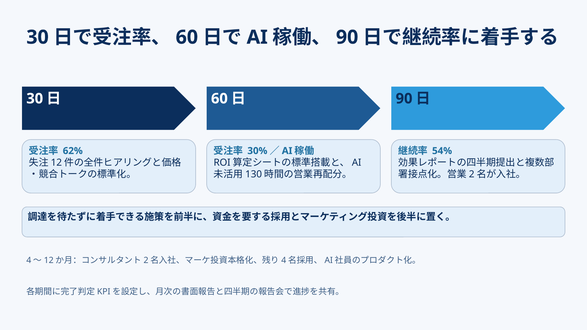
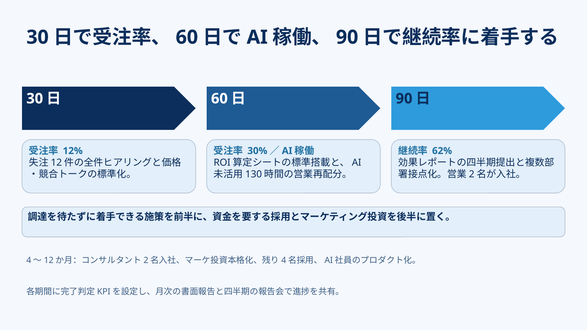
62%: 62% -> 12% (73, 151)
54%: 54% -> 62% (442, 151)
